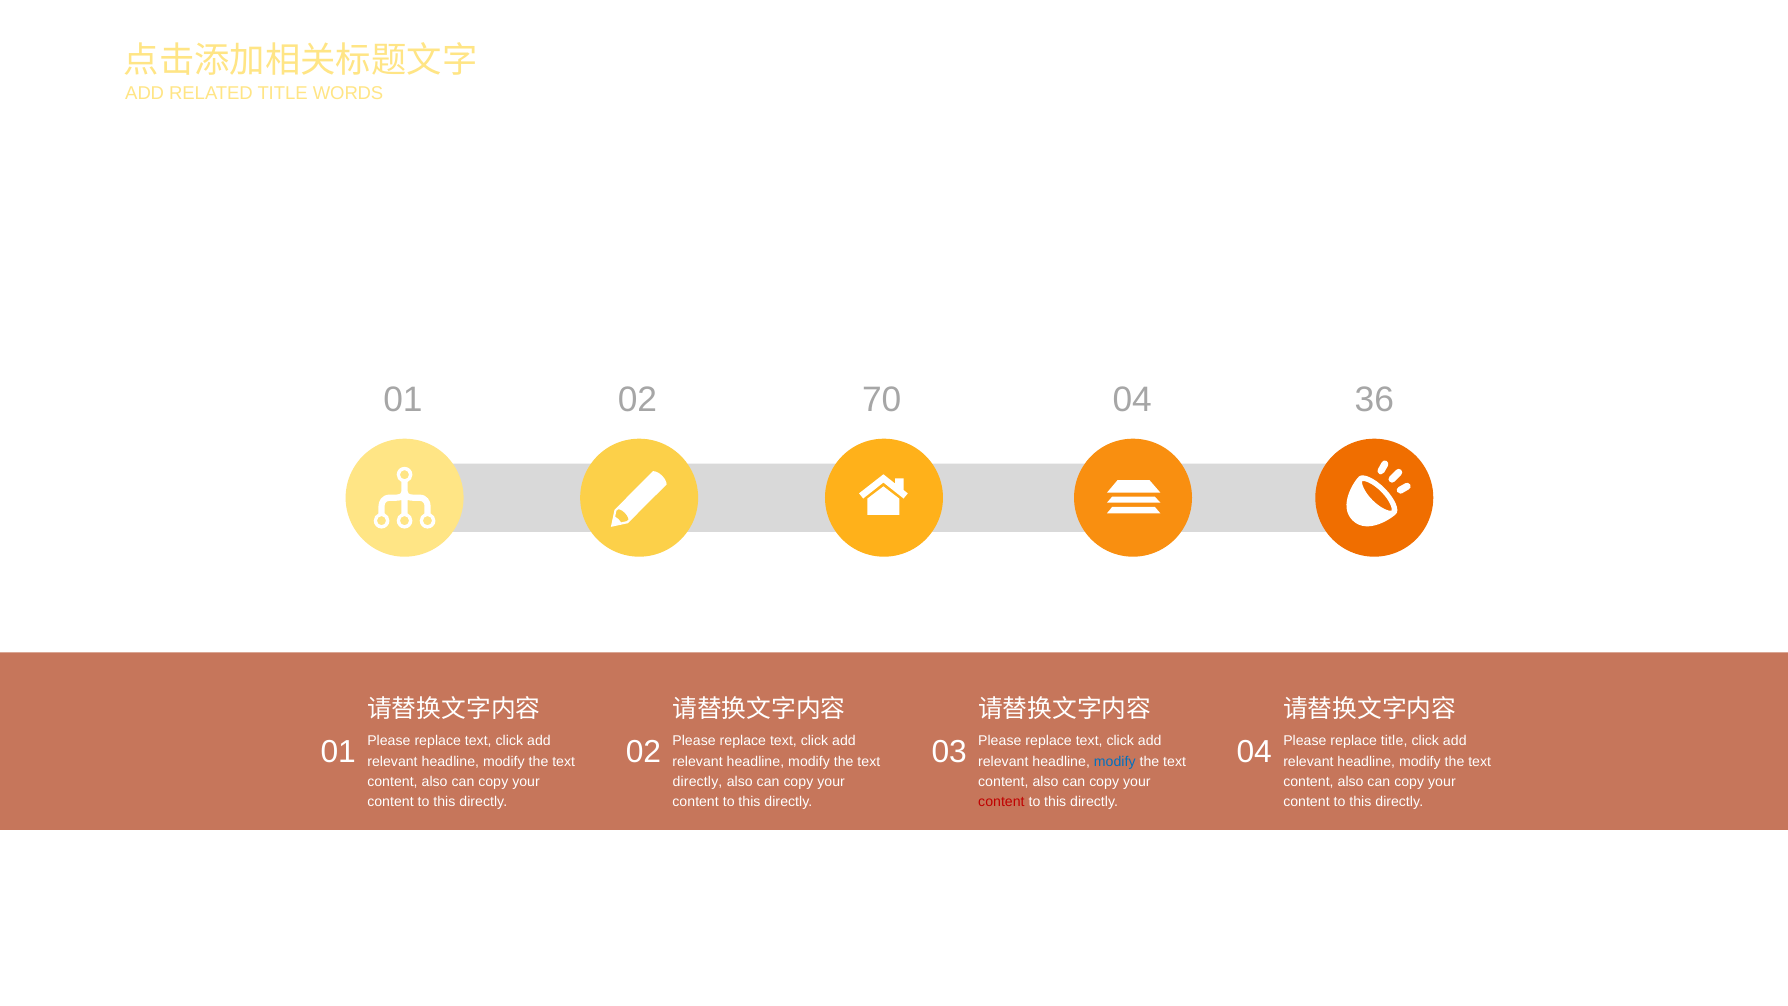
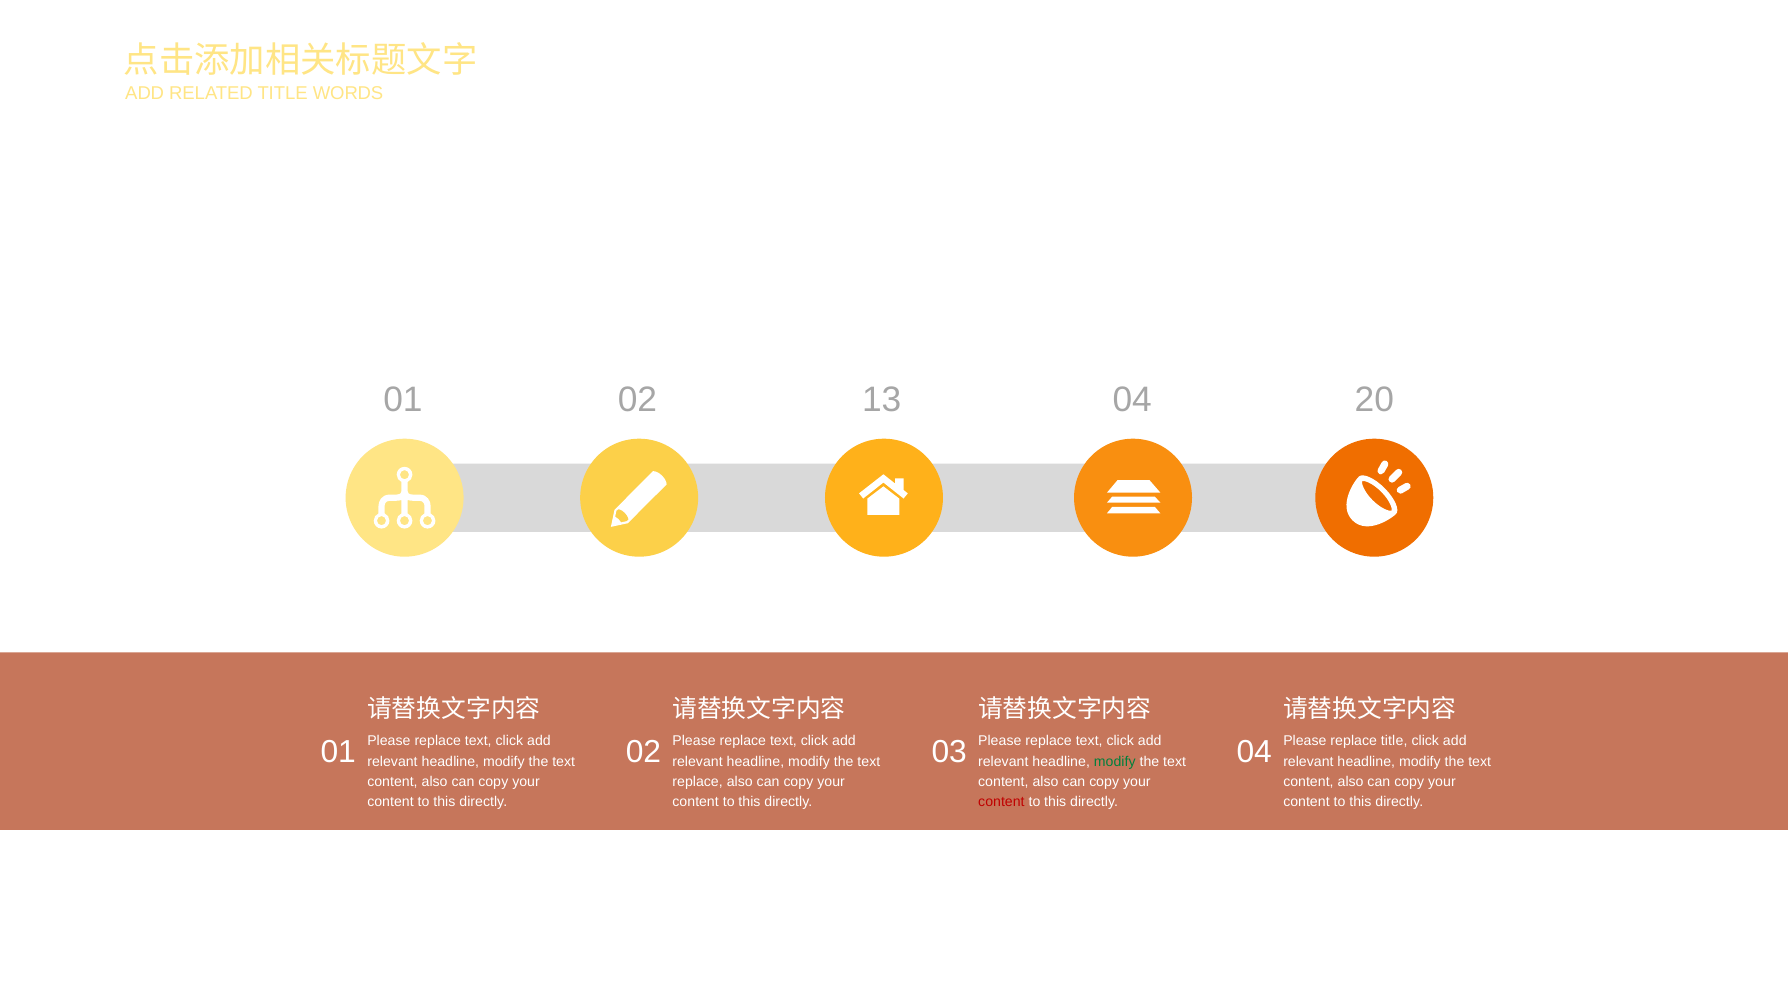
70: 70 -> 13 (882, 400)
36: 36 -> 20 (1374, 400)
modify colour: blue -> green (1115, 761)
directly: directly -> replace (698, 782)
